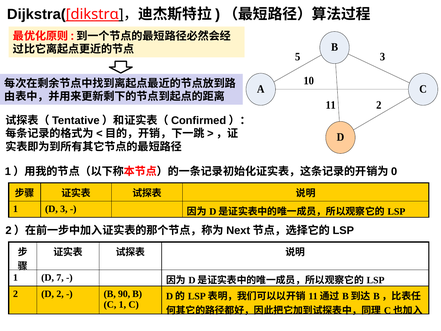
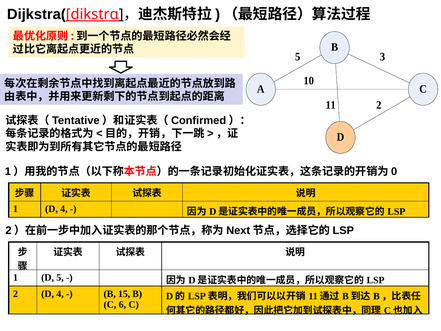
1 D 3: 3 -> 4 (64, 209)
D 7: 7 -> 5 (60, 277)
2 D 2: 2 -> 4 (60, 294)
90: 90 -> 15 (124, 294)
C 1: 1 -> 6 (122, 304)
